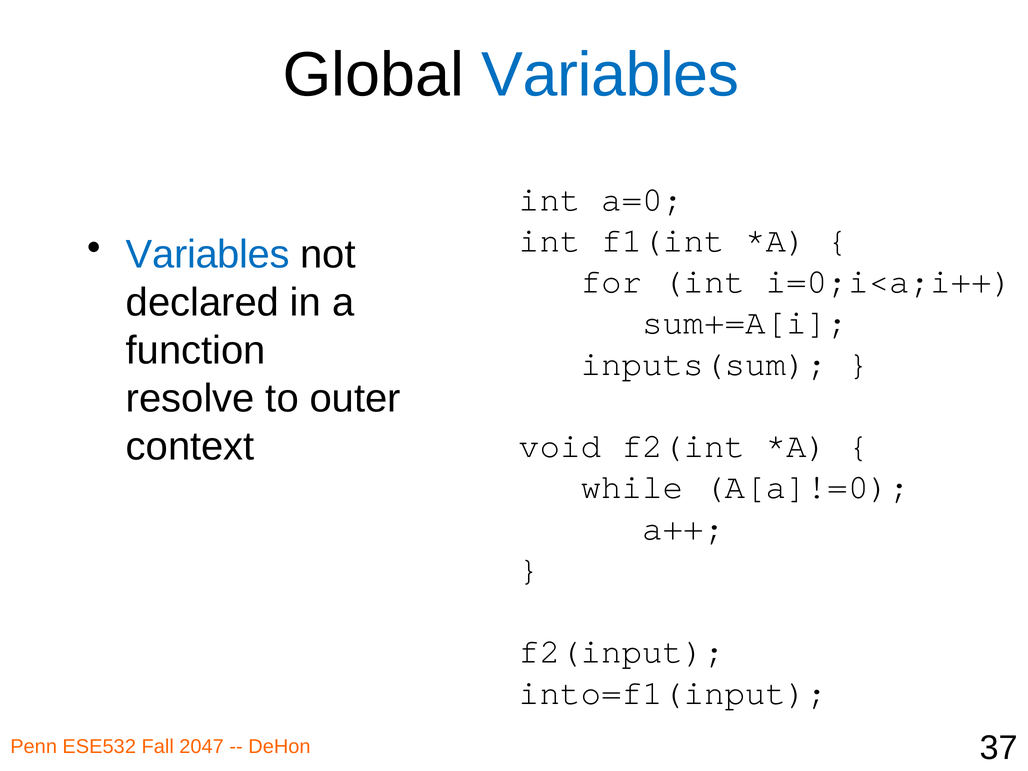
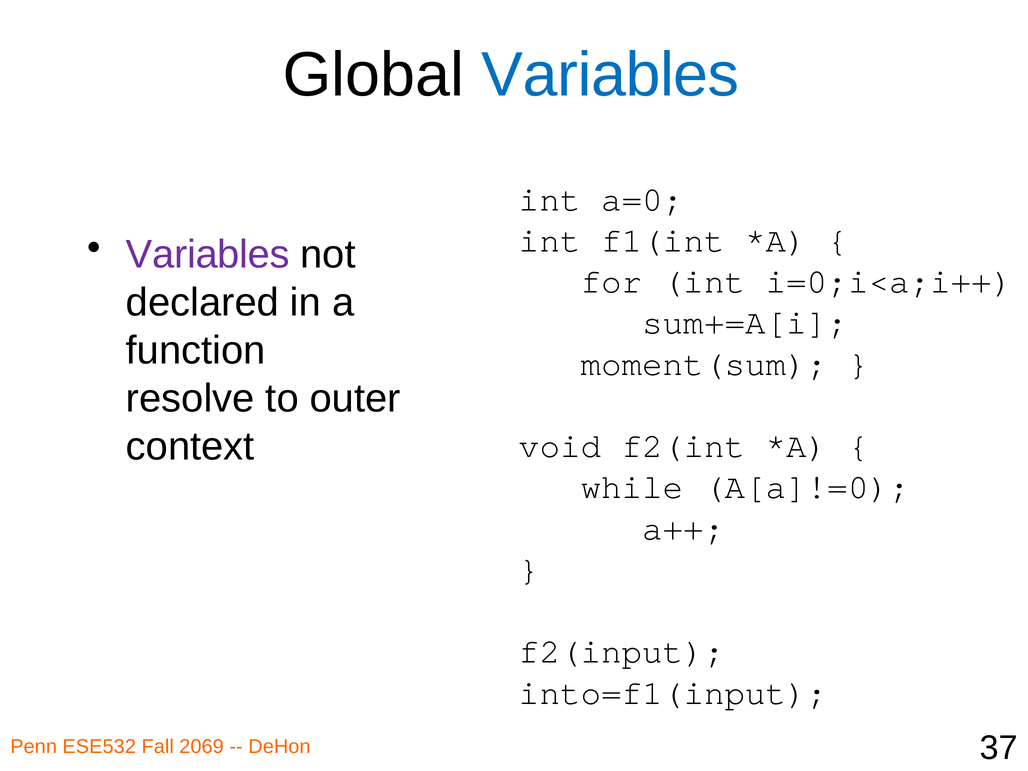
Variables colour: blue -> purple (208, 255)
inputs(sum: inputs(sum -> moment(sum (704, 364)
2047: 2047 -> 2069 (202, 747)
